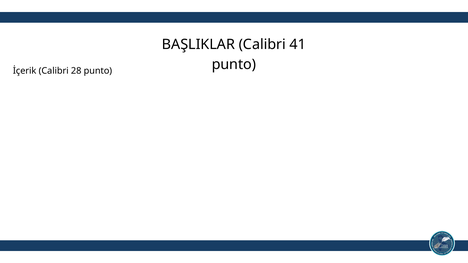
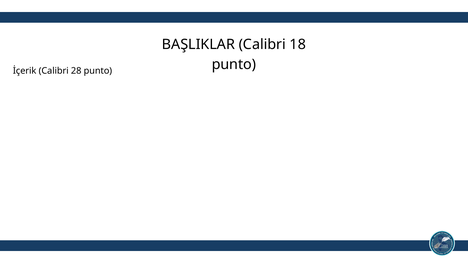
41: 41 -> 18 (298, 44)
